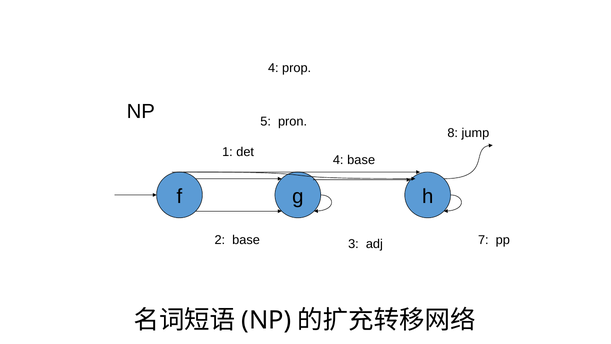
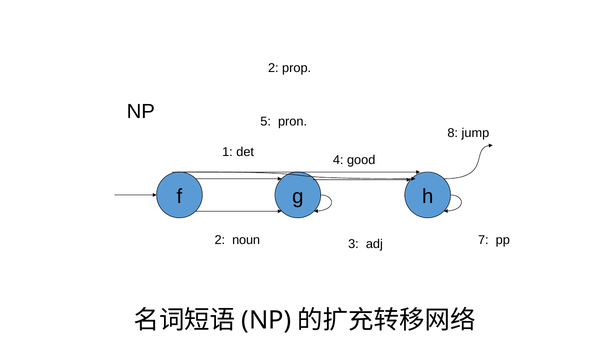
4: 4 -> 2 (273, 68)
4 base: base -> good (361, 160)
2 base: base -> noun (246, 240)
